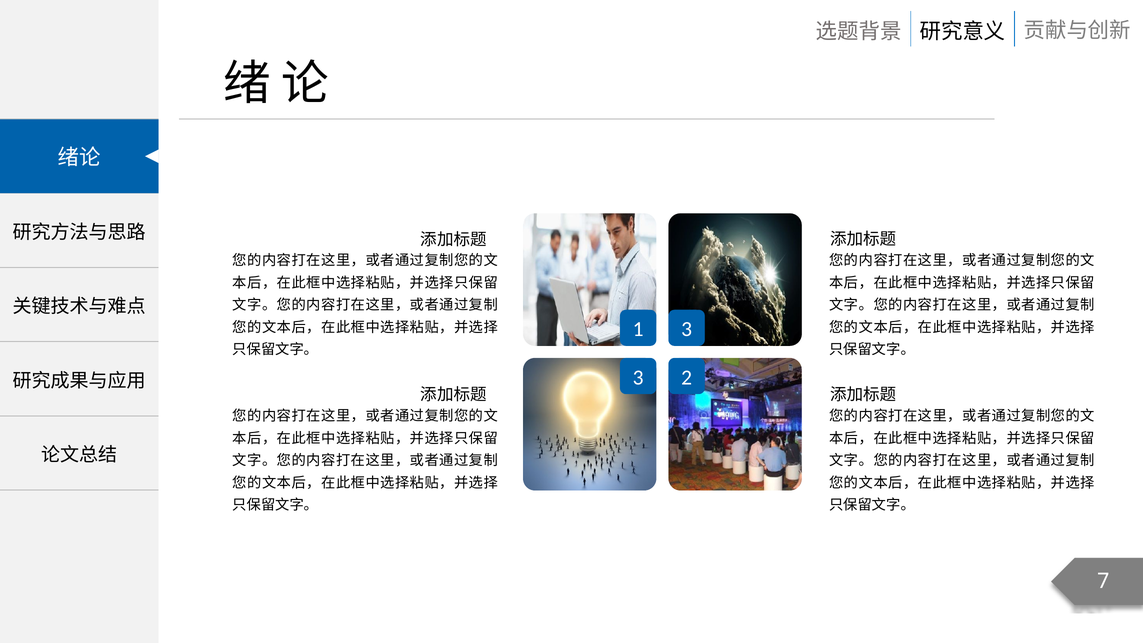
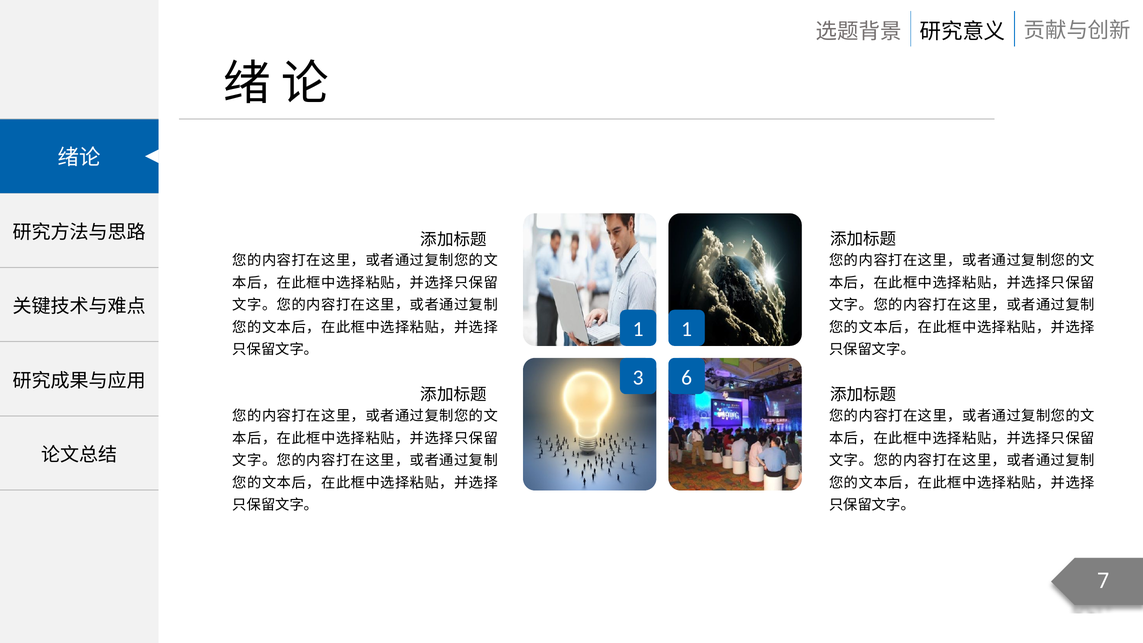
1 3: 3 -> 1 (687, 329)
2: 2 -> 6 (687, 377)
